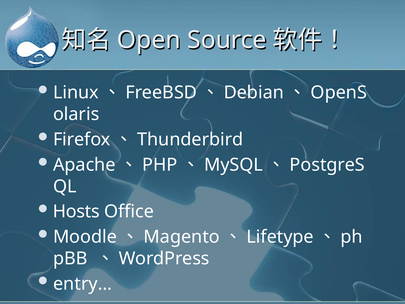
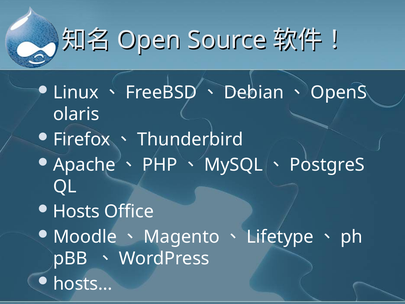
entry…: entry… -> hosts… (83, 283)
